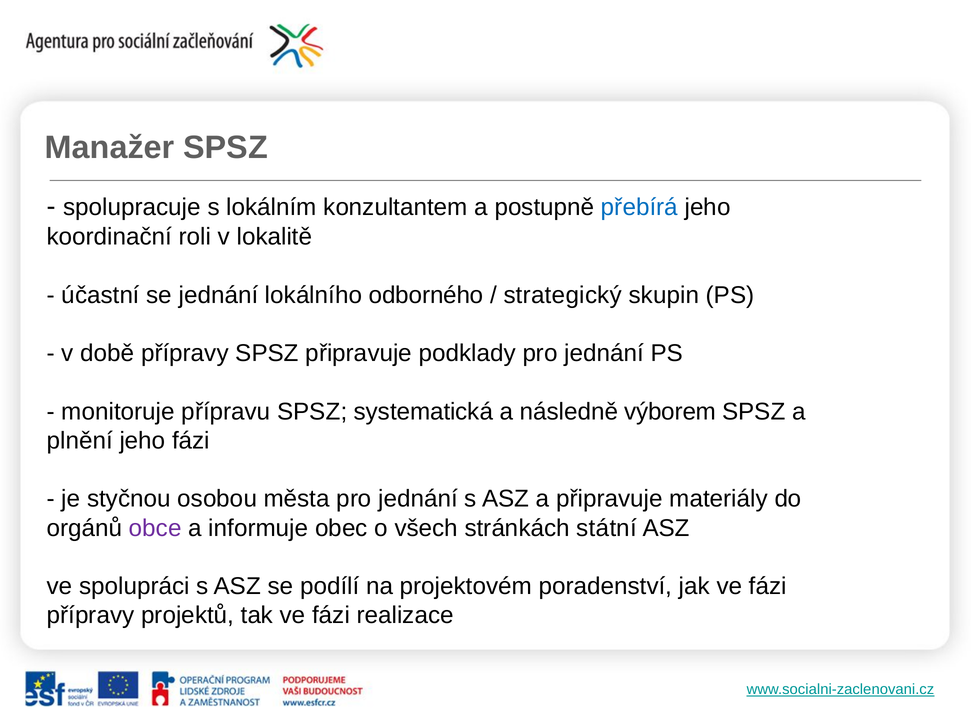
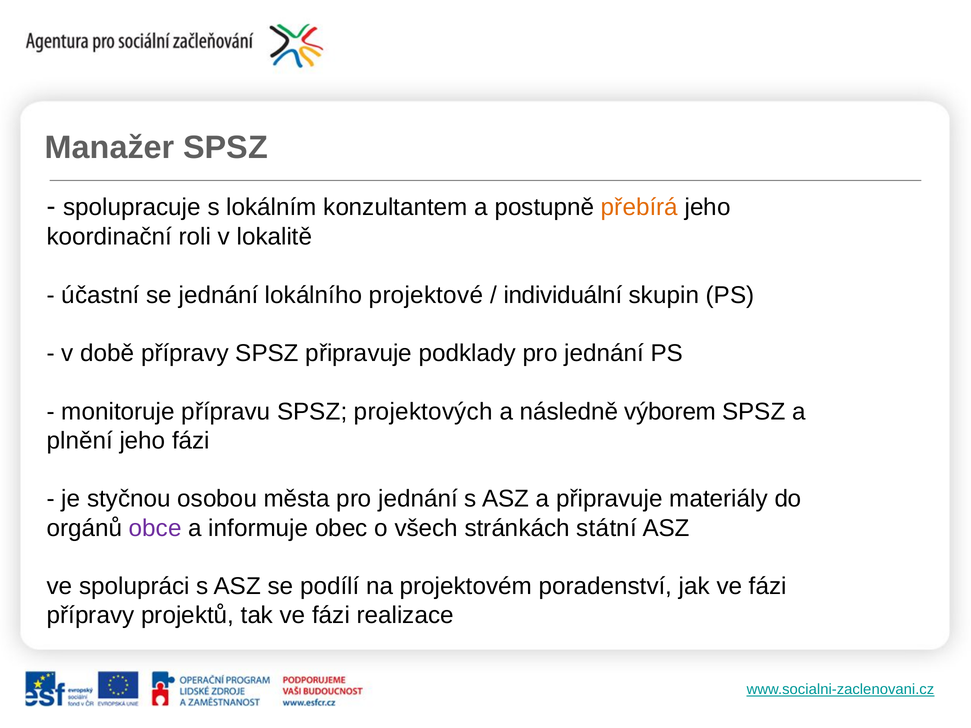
přebírá colour: blue -> orange (639, 207)
odborného: odborného -> projektové (426, 295)
strategický: strategický -> individuální (563, 295)
systematická: systematická -> projektových (423, 412)
